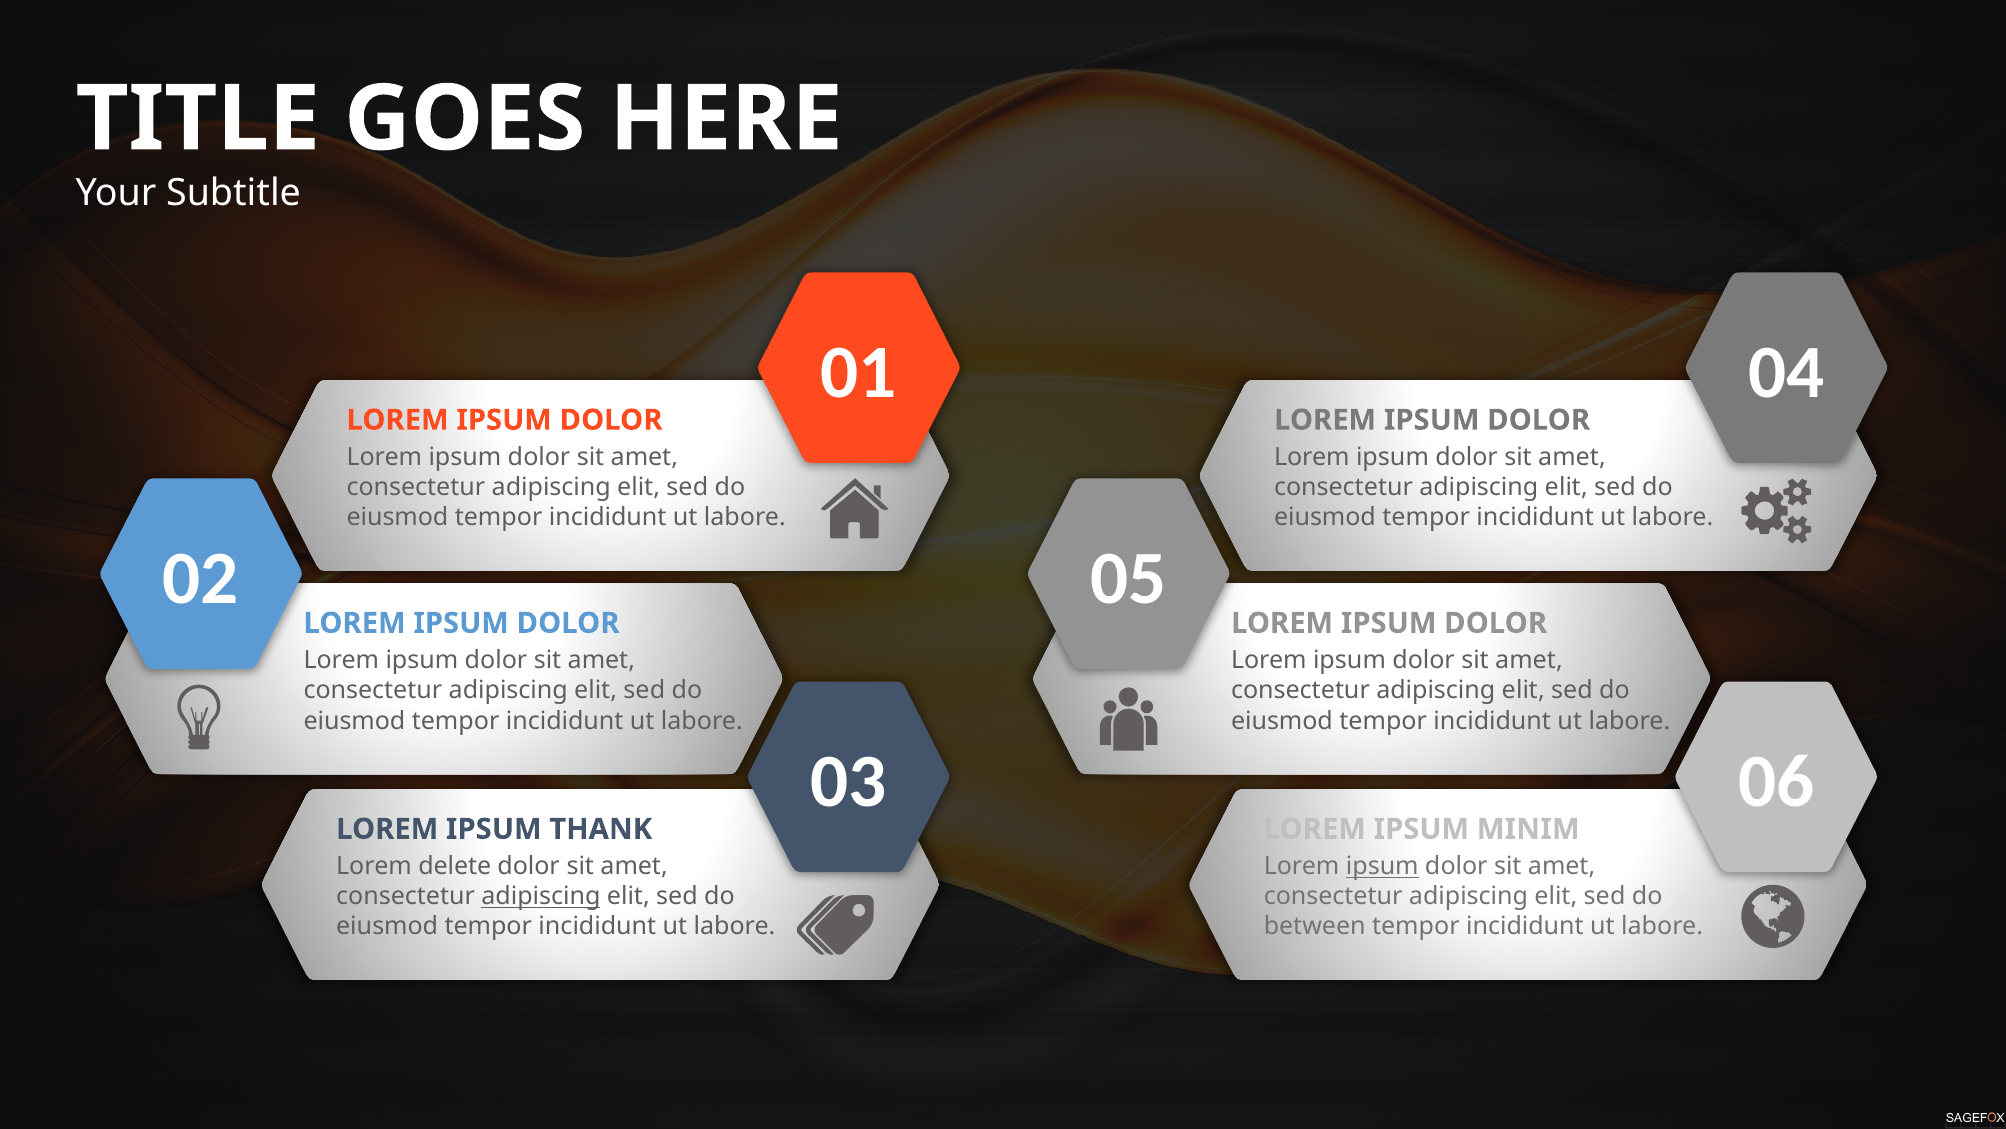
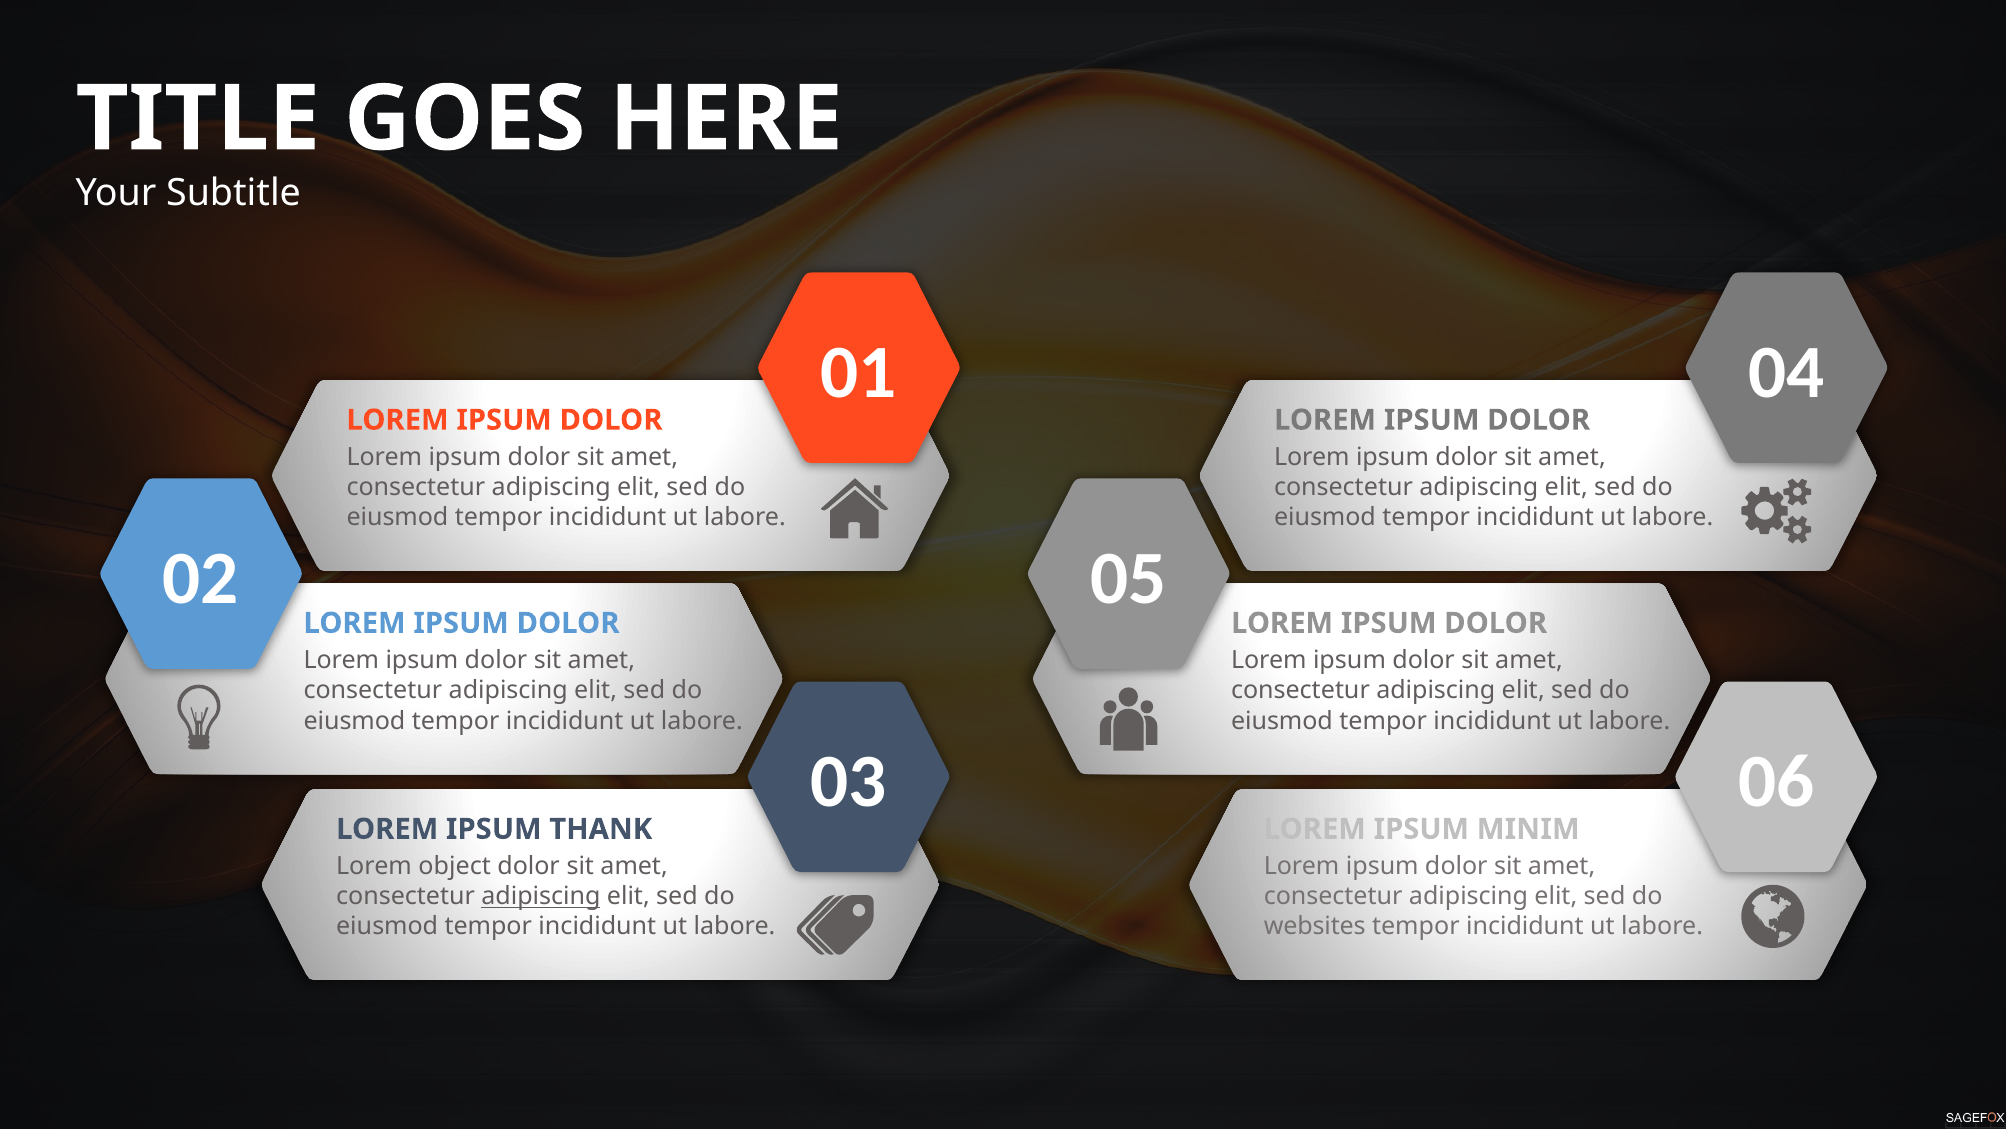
delete: delete -> object (455, 866)
ipsum underline: present -> none (1382, 866)
between: between -> websites (1315, 926)
